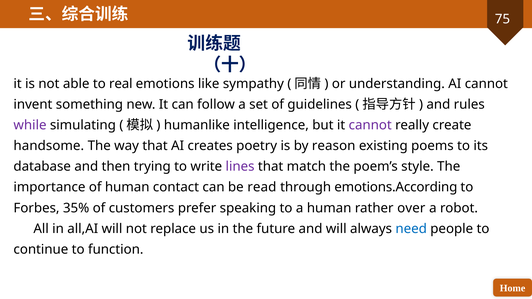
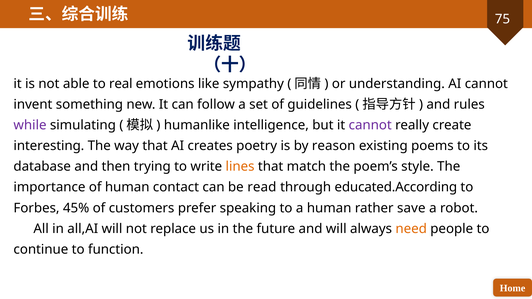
handsome: handsome -> interesting (49, 146)
lines colour: purple -> orange (240, 167)
emotions.According: emotions.According -> educated.According (396, 187)
35%: 35% -> 45% (76, 208)
over: over -> save (411, 208)
need colour: blue -> orange (411, 229)
